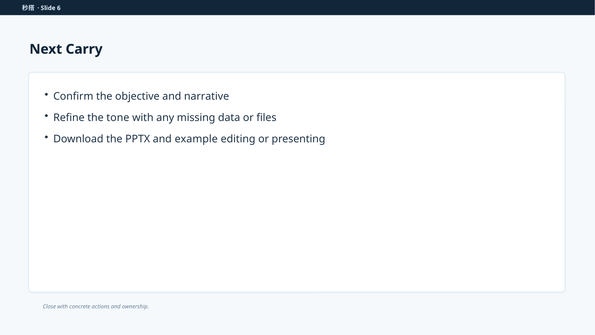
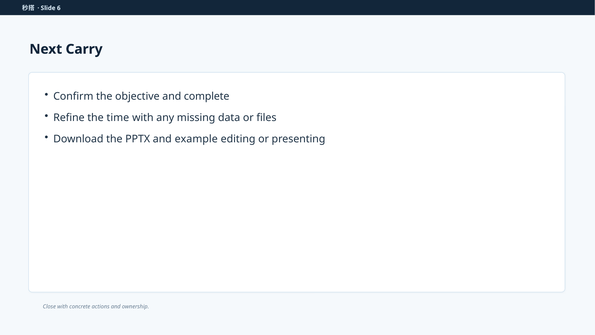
narrative: narrative -> complete (207, 96)
tone: tone -> time (118, 118)
